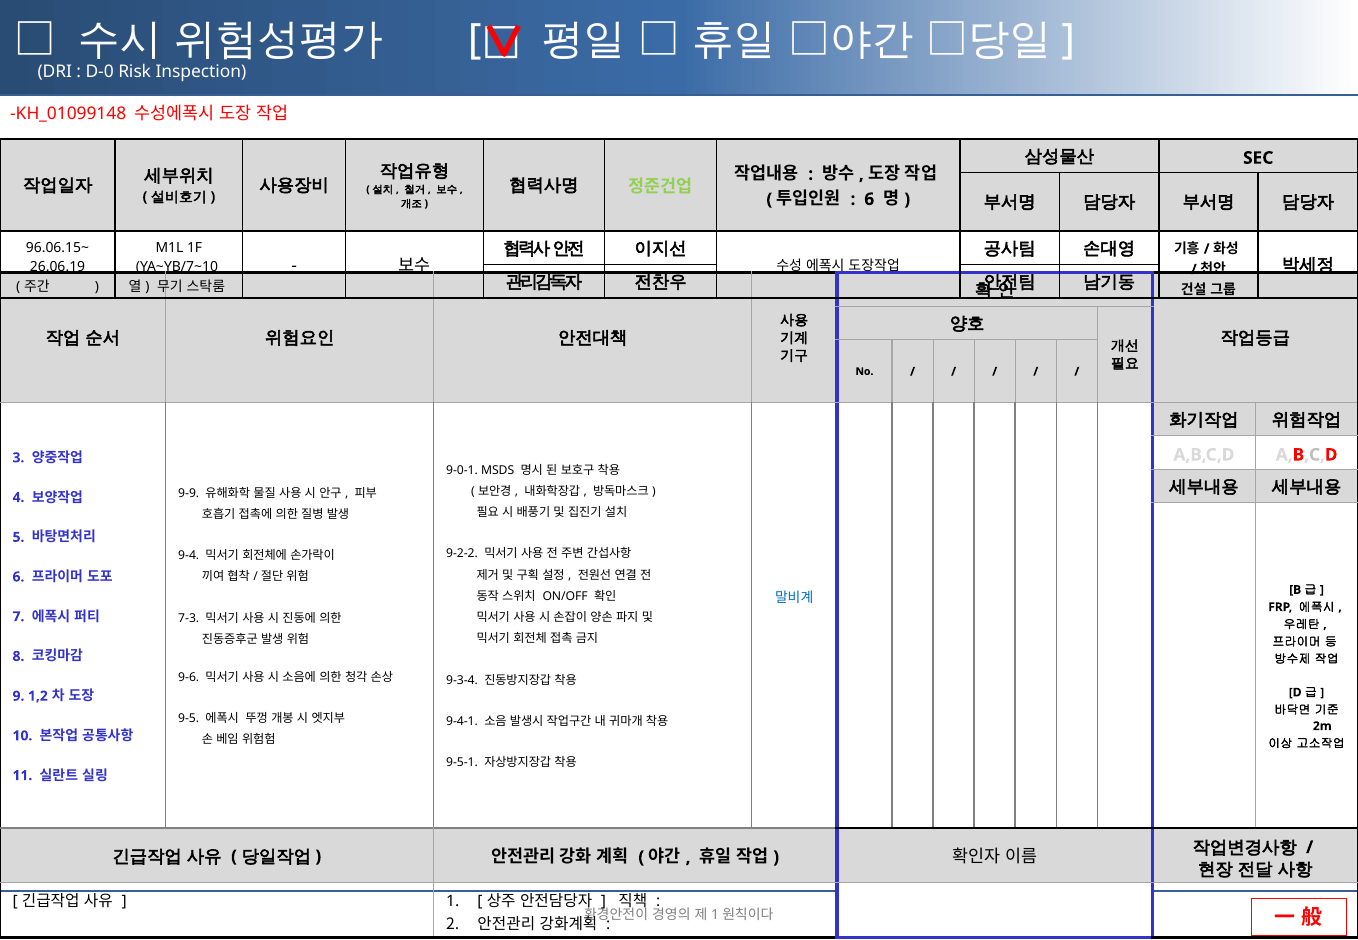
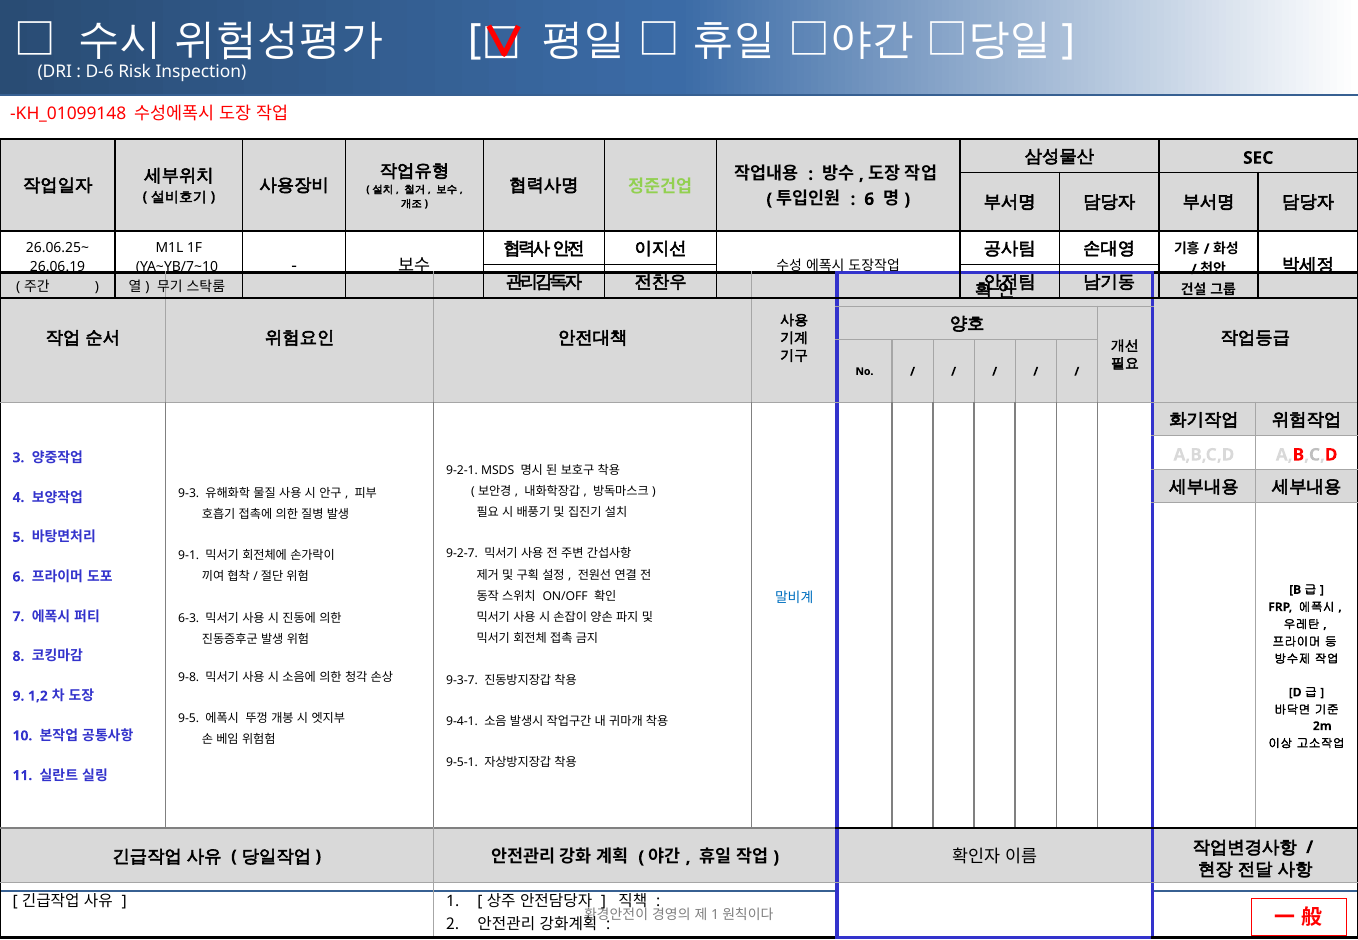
D-0: D-0 -> D-6 (100, 72)
96.06.15~: 96.06.15~ -> 26.06.25~ (57, 248)
9-0-1: 9-0-1 -> 9-2-1 (462, 470)
9-9: 9-9 -> 9-3 (189, 493)
9-2-2: 9-2-2 -> 9-2-7 (462, 554)
9-4: 9-4 -> 9-1 (189, 556)
7-3: 7-3 -> 6-3 (189, 618)
9-6: 9-6 -> 9-8 (189, 677)
9-3-4: 9-3-4 -> 9-3-7 (462, 680)
